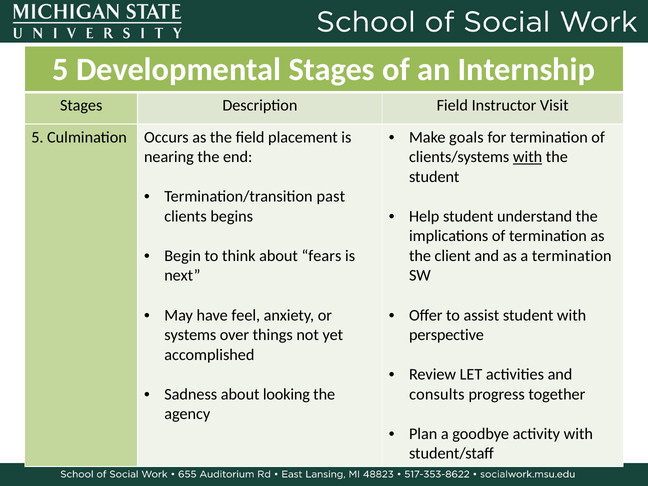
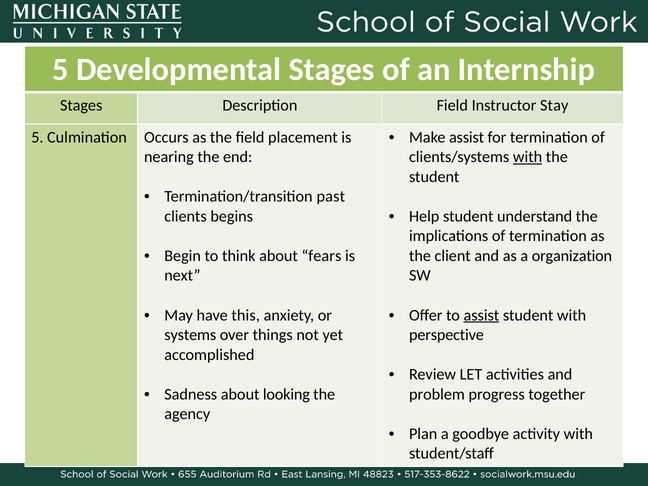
Visit: Visit -> Stay (554, 105)
Make goals: goals -> assist (467, 137)
a termination: termination -> organization (572, 256)
feel: feel -> this (246, 315)
assist underline: none -> present (481, 315)
consults: consults -> problem (437, 394)
